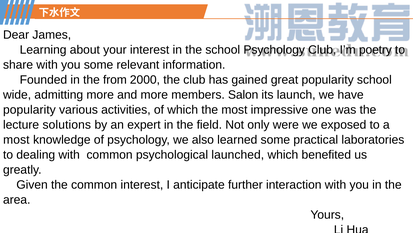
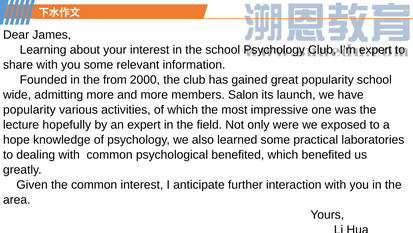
I’m poetry: poetry -> expert (375, 50)
solutions: solutions -> hopefully (67, 124)
most: most -> hope (16, 139)
psychological launched: launched -> benefited (238, 154)
